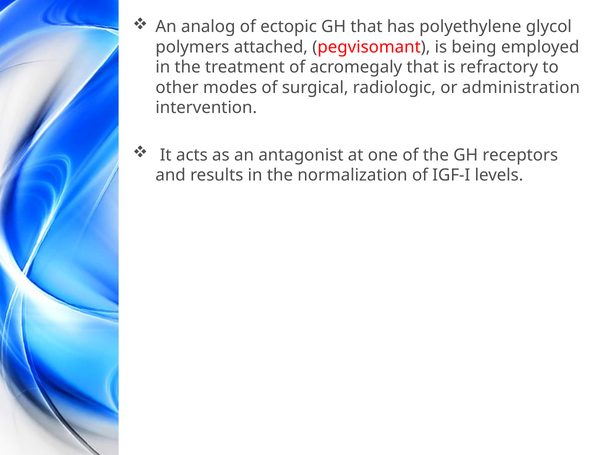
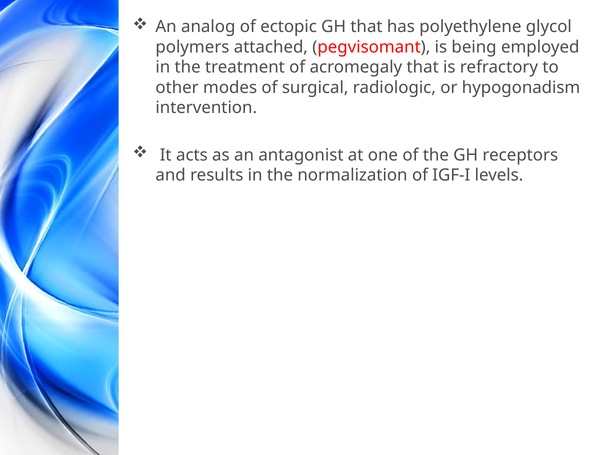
administration: administration -> hypogonadism (521, 88)
